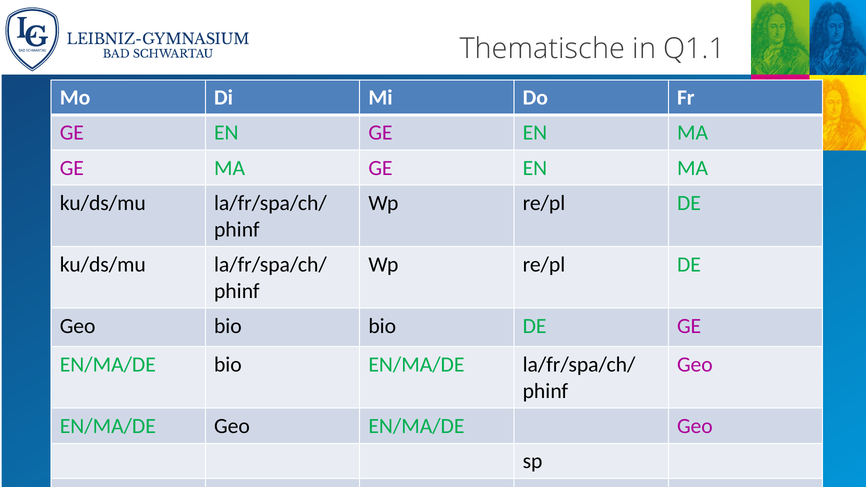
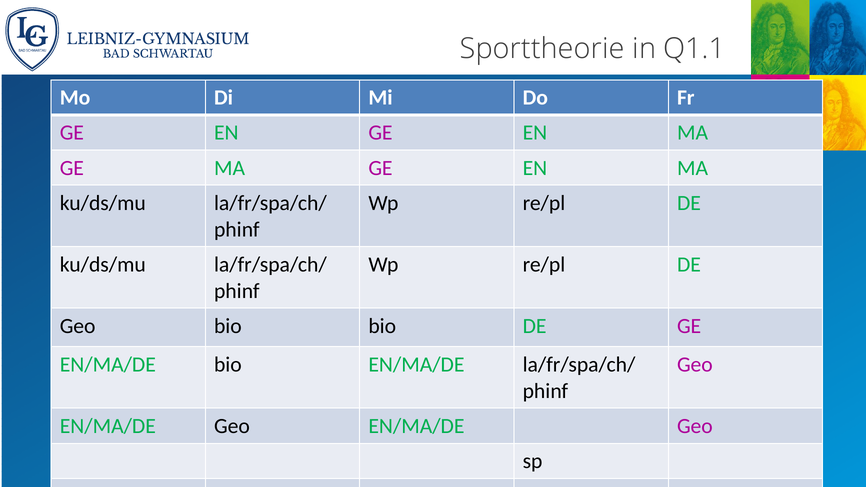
Thematische: Thematische -> Sporttheorie (542, 49)
